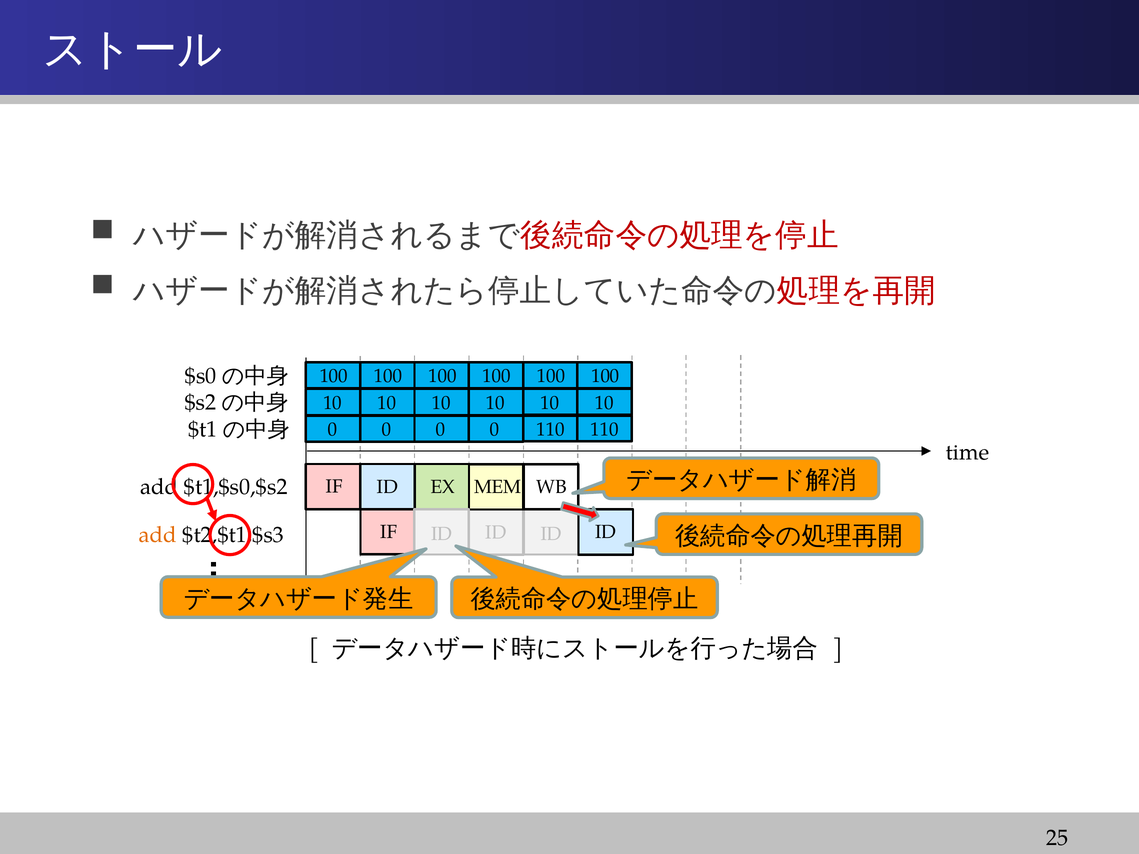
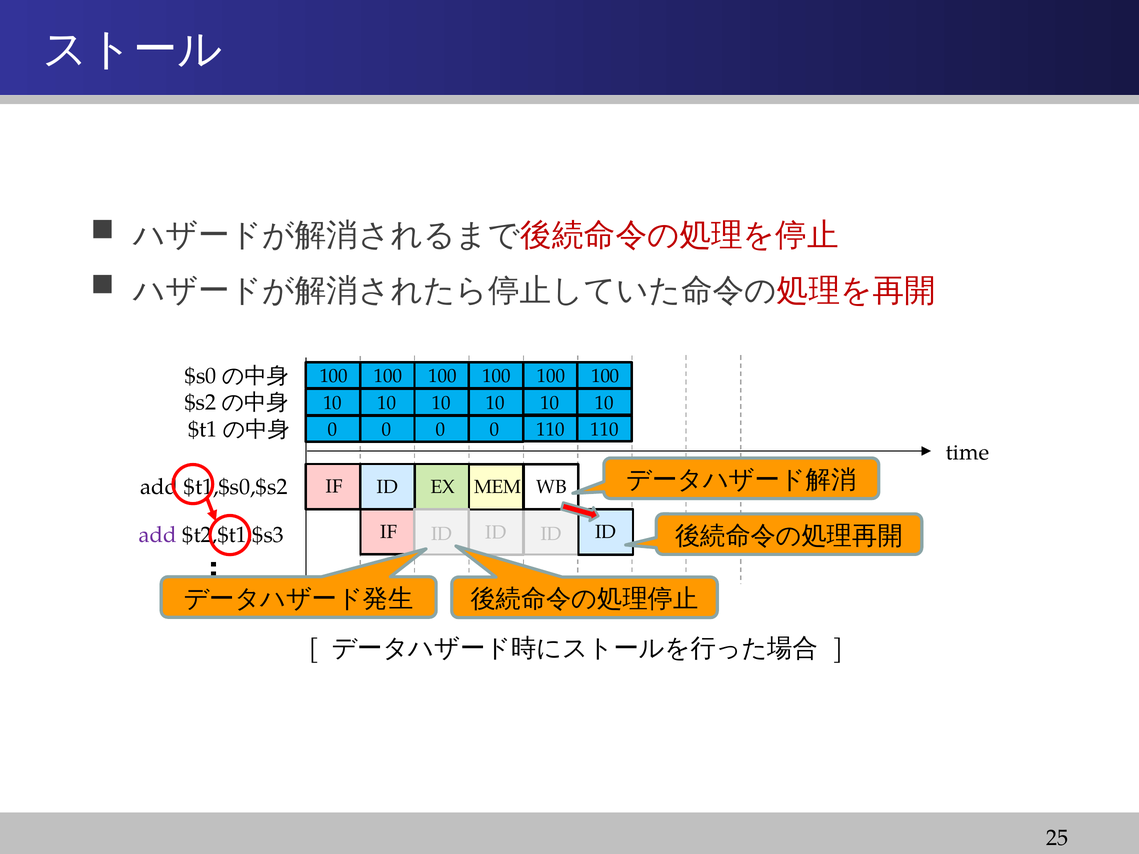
add colour: orange -> purple (158, 535)
